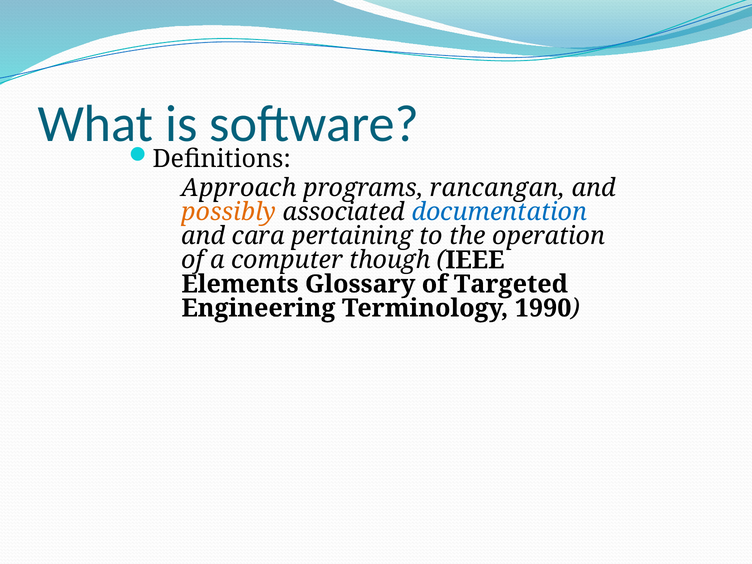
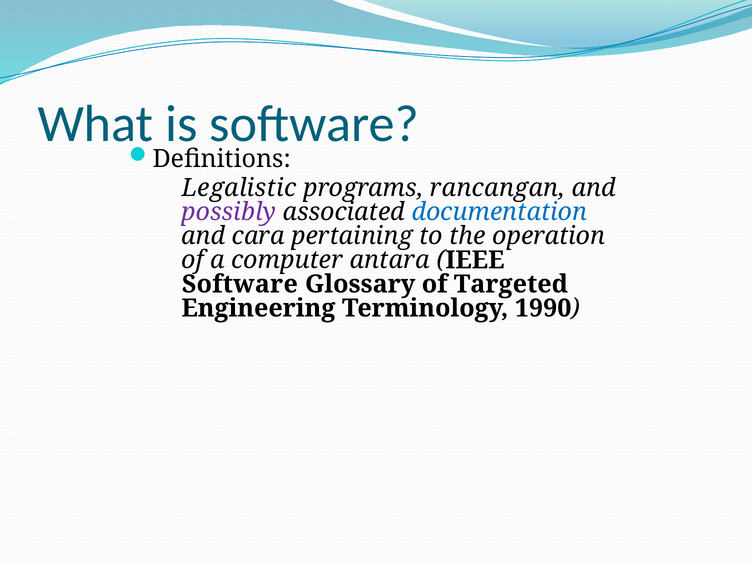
Approach: Approach -> Legalistic (239, 188)
possibly colour: orange -> purple (229, 212)
though: though -> antara (390, 260)
Elements: Elements -> Software (240, 284)
